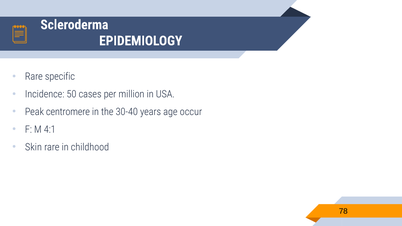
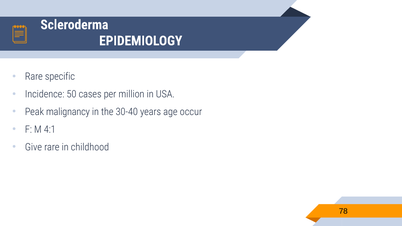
centromere: centromere -> malignancy (68, 112)
Skin: Skin -> Give (33, 147)
